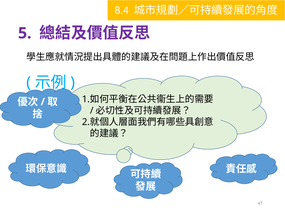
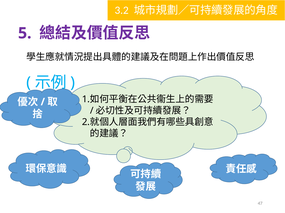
8.4: 8.4 -> 3.2 (122, 10)
